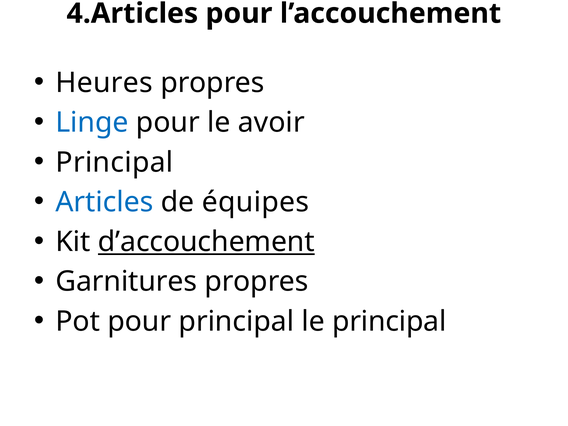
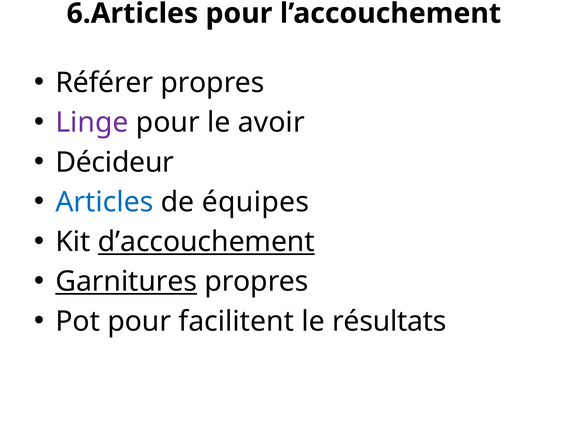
4.Articles: 4.Articles -> 6.Articles (132, 13)
Heures: Heures -> Référer (104, 83)
Linge colour: blue -> purple (92, 123)
Principal: Principal -> Décideur (115, 162)
Garnitures underline: none -> present (126, 282)
pour principal: principal -> facilitent (236, 321)
le principal: principal -> résultats (389, 321)
